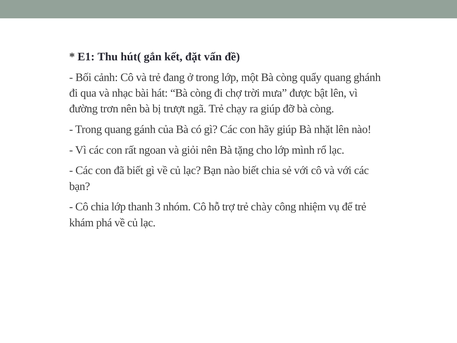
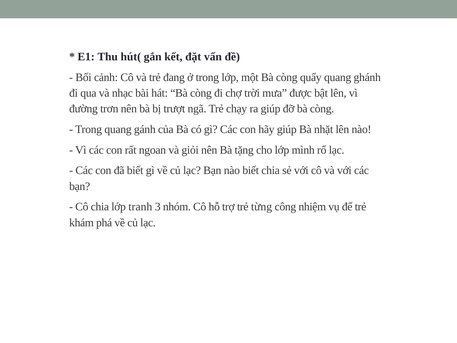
thanh: thanh -> tranh (140, 207)
chày: chày -> từng (262, 207)
